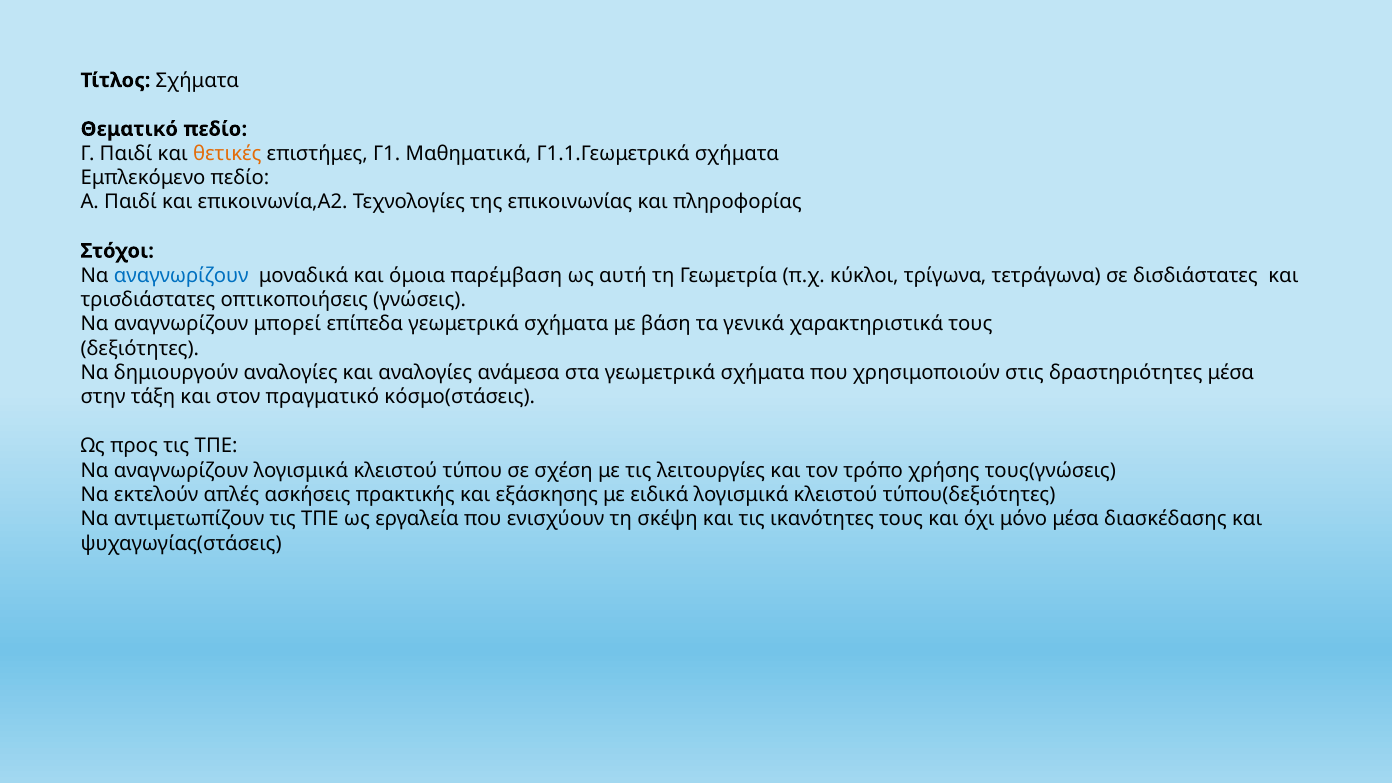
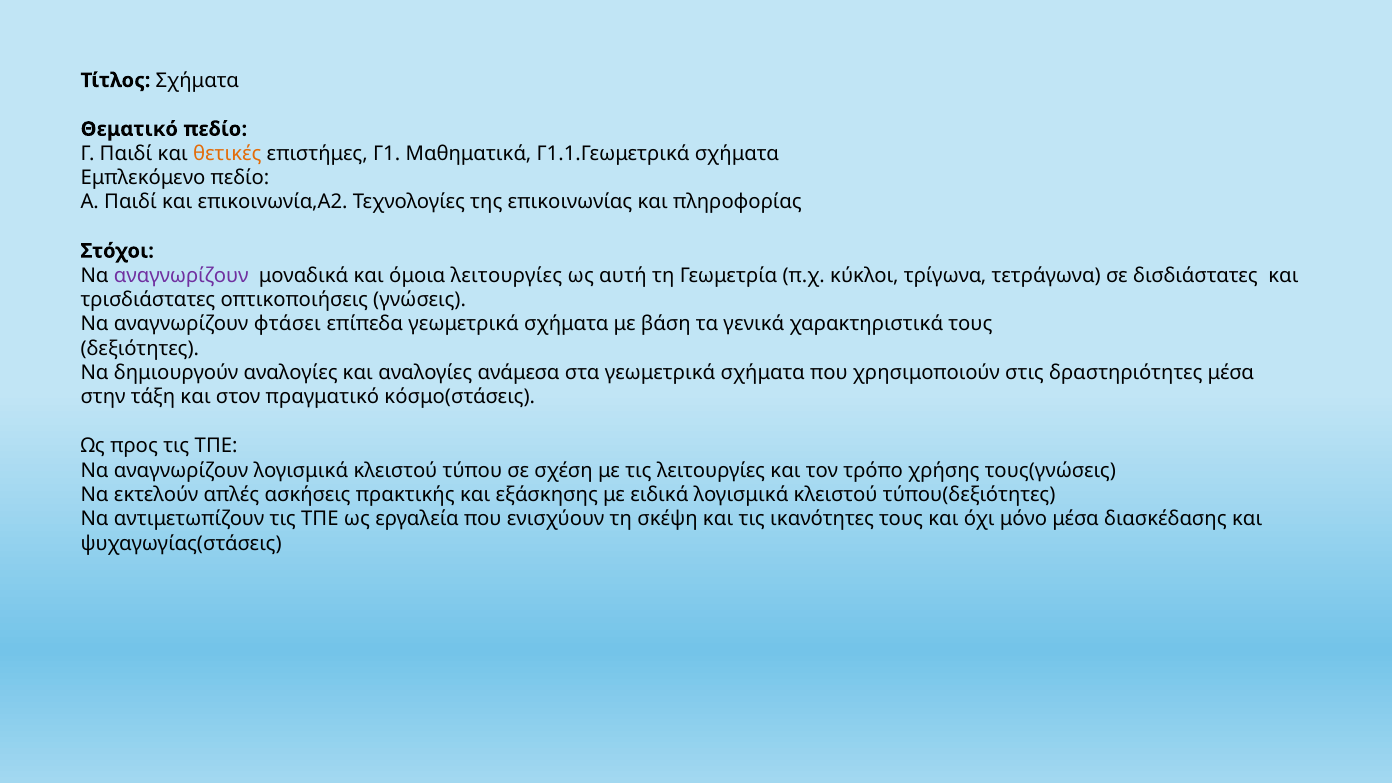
αναγνωρίζουν colour: blue -> purple (181, 275)
όμοια παρέμβαση: παρέμβαση -> λειτουργίες (507, 275)
μπορεί: μπορεί -> φτάσει (287, 324)
